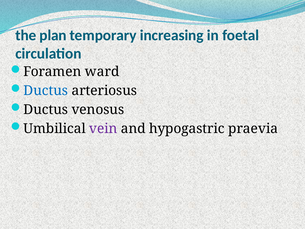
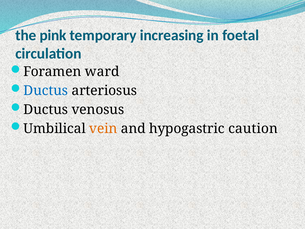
plan: plan -> pink (53, 35)
vein colour: purple -> orange (103, 129)
praevia: praevia -> caution (253, 129)
